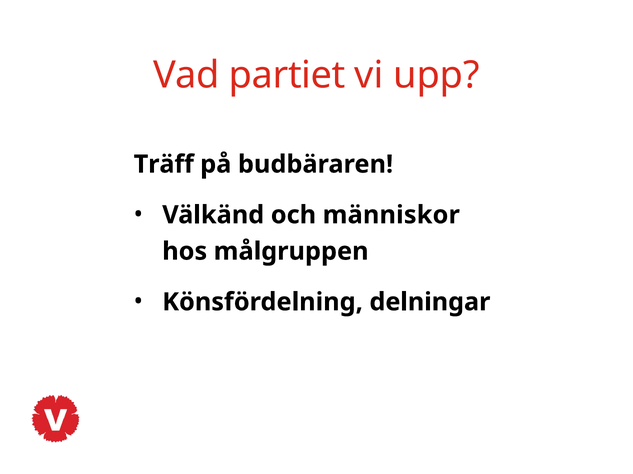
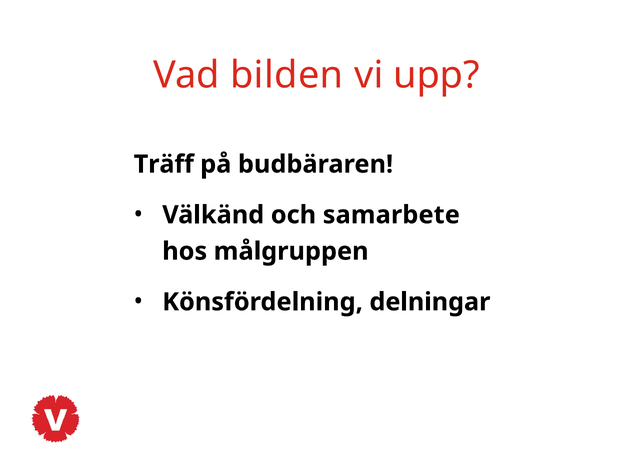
partiet: partiet -> bilden (287, 75)
människor: människor -> samarbete (391, 215)
